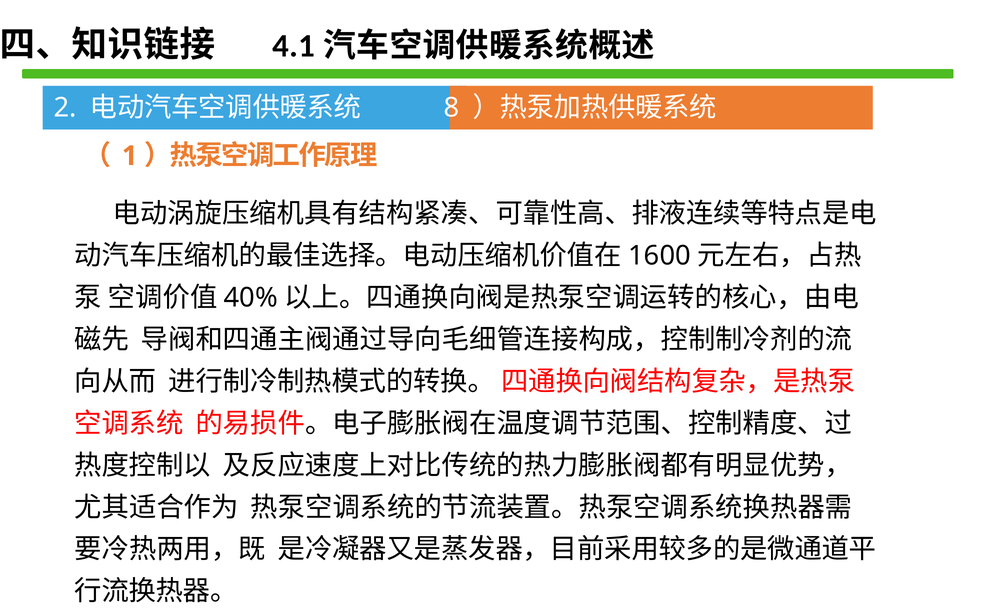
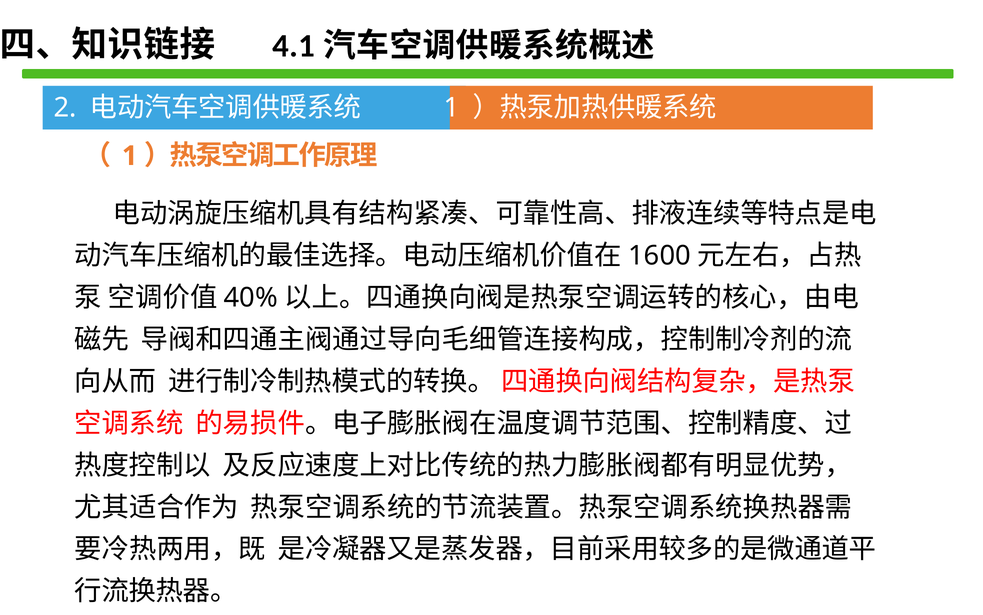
8: 8 -> 1 (452, 108)
